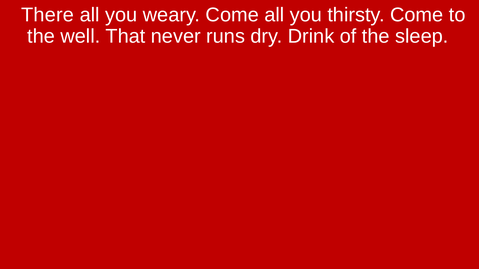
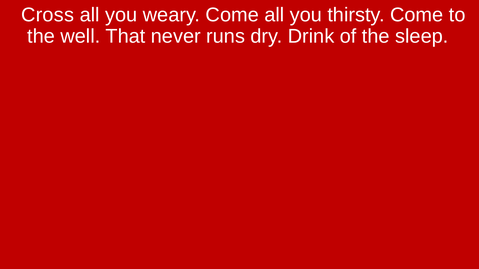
There: There -> Cross (48, 15)
